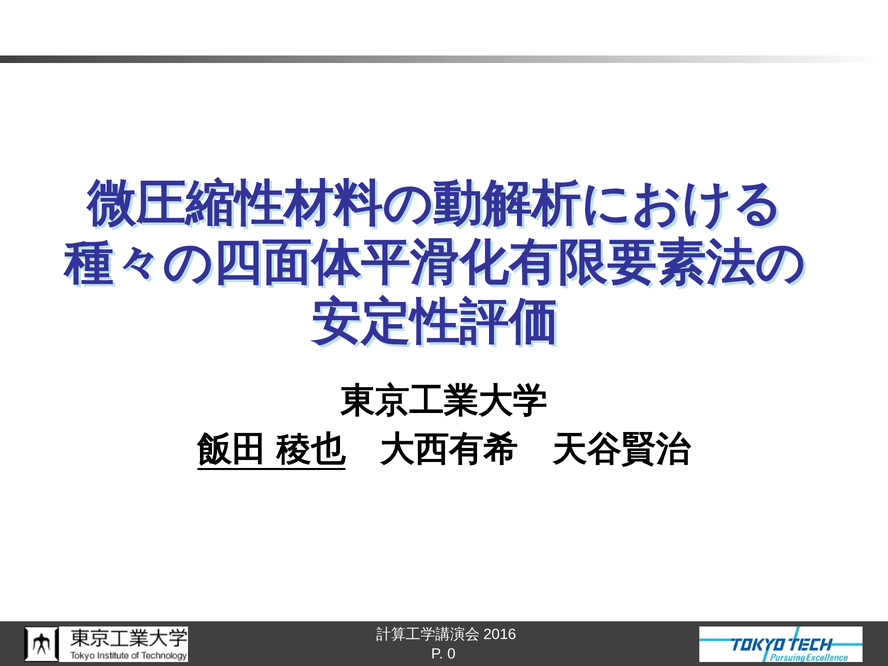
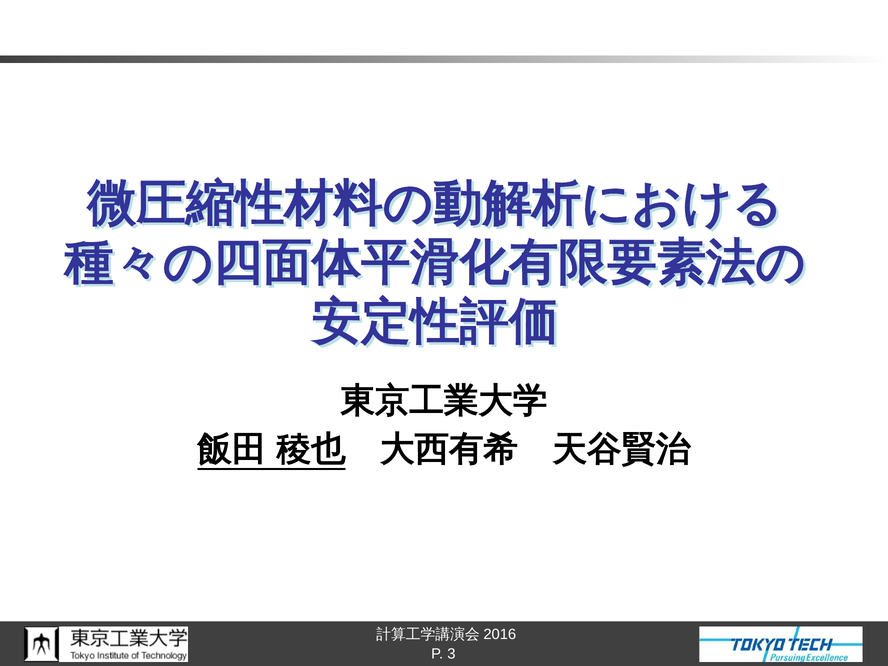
0: 0 -> 3 (451, 654)
